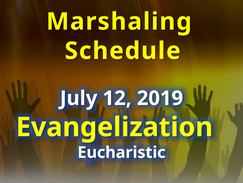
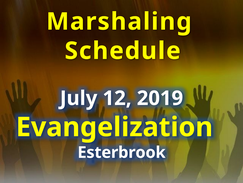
Eucharistic: Eucharistic -> Esterbrook (122, 152)
